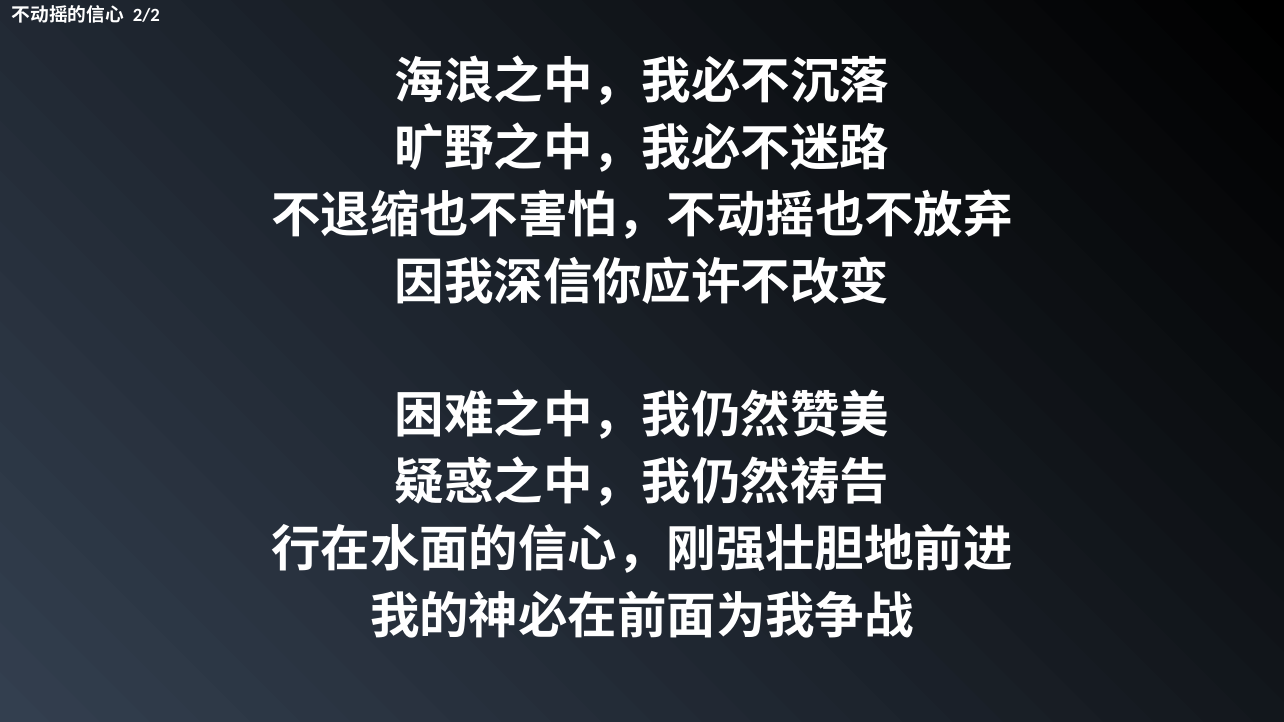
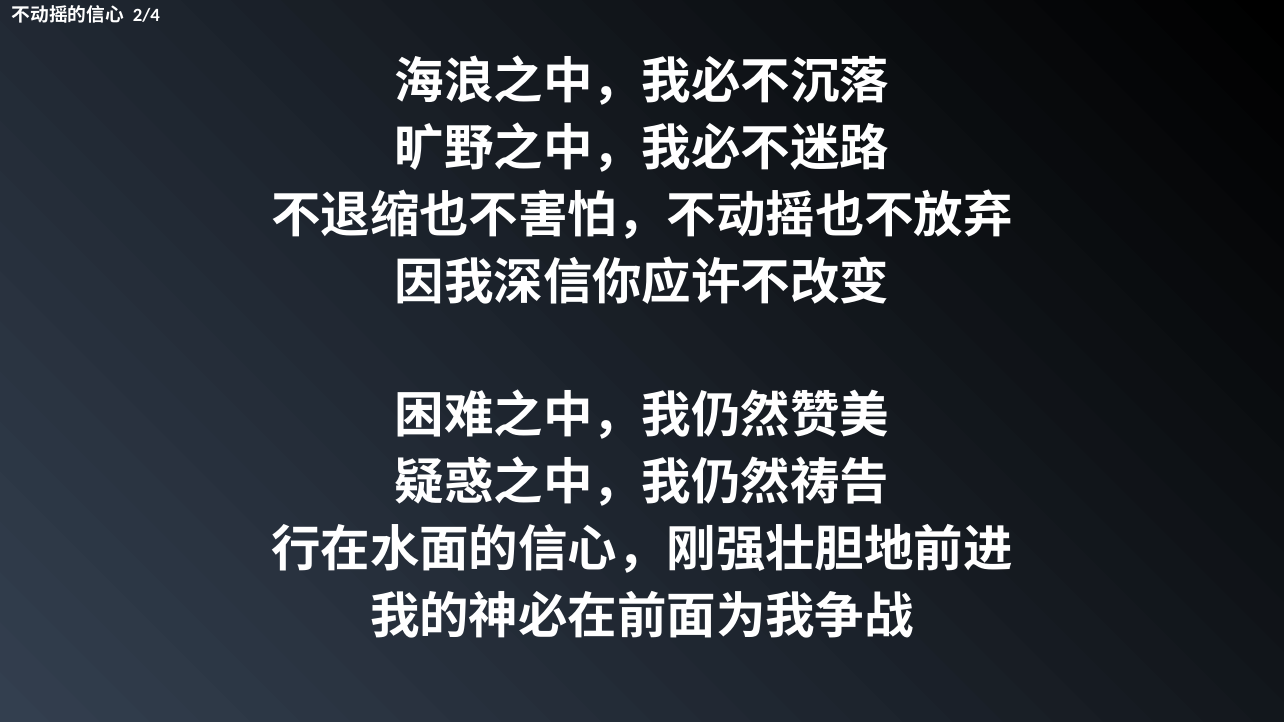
2/2: 2/2 -> 2/4 (146, 16)
